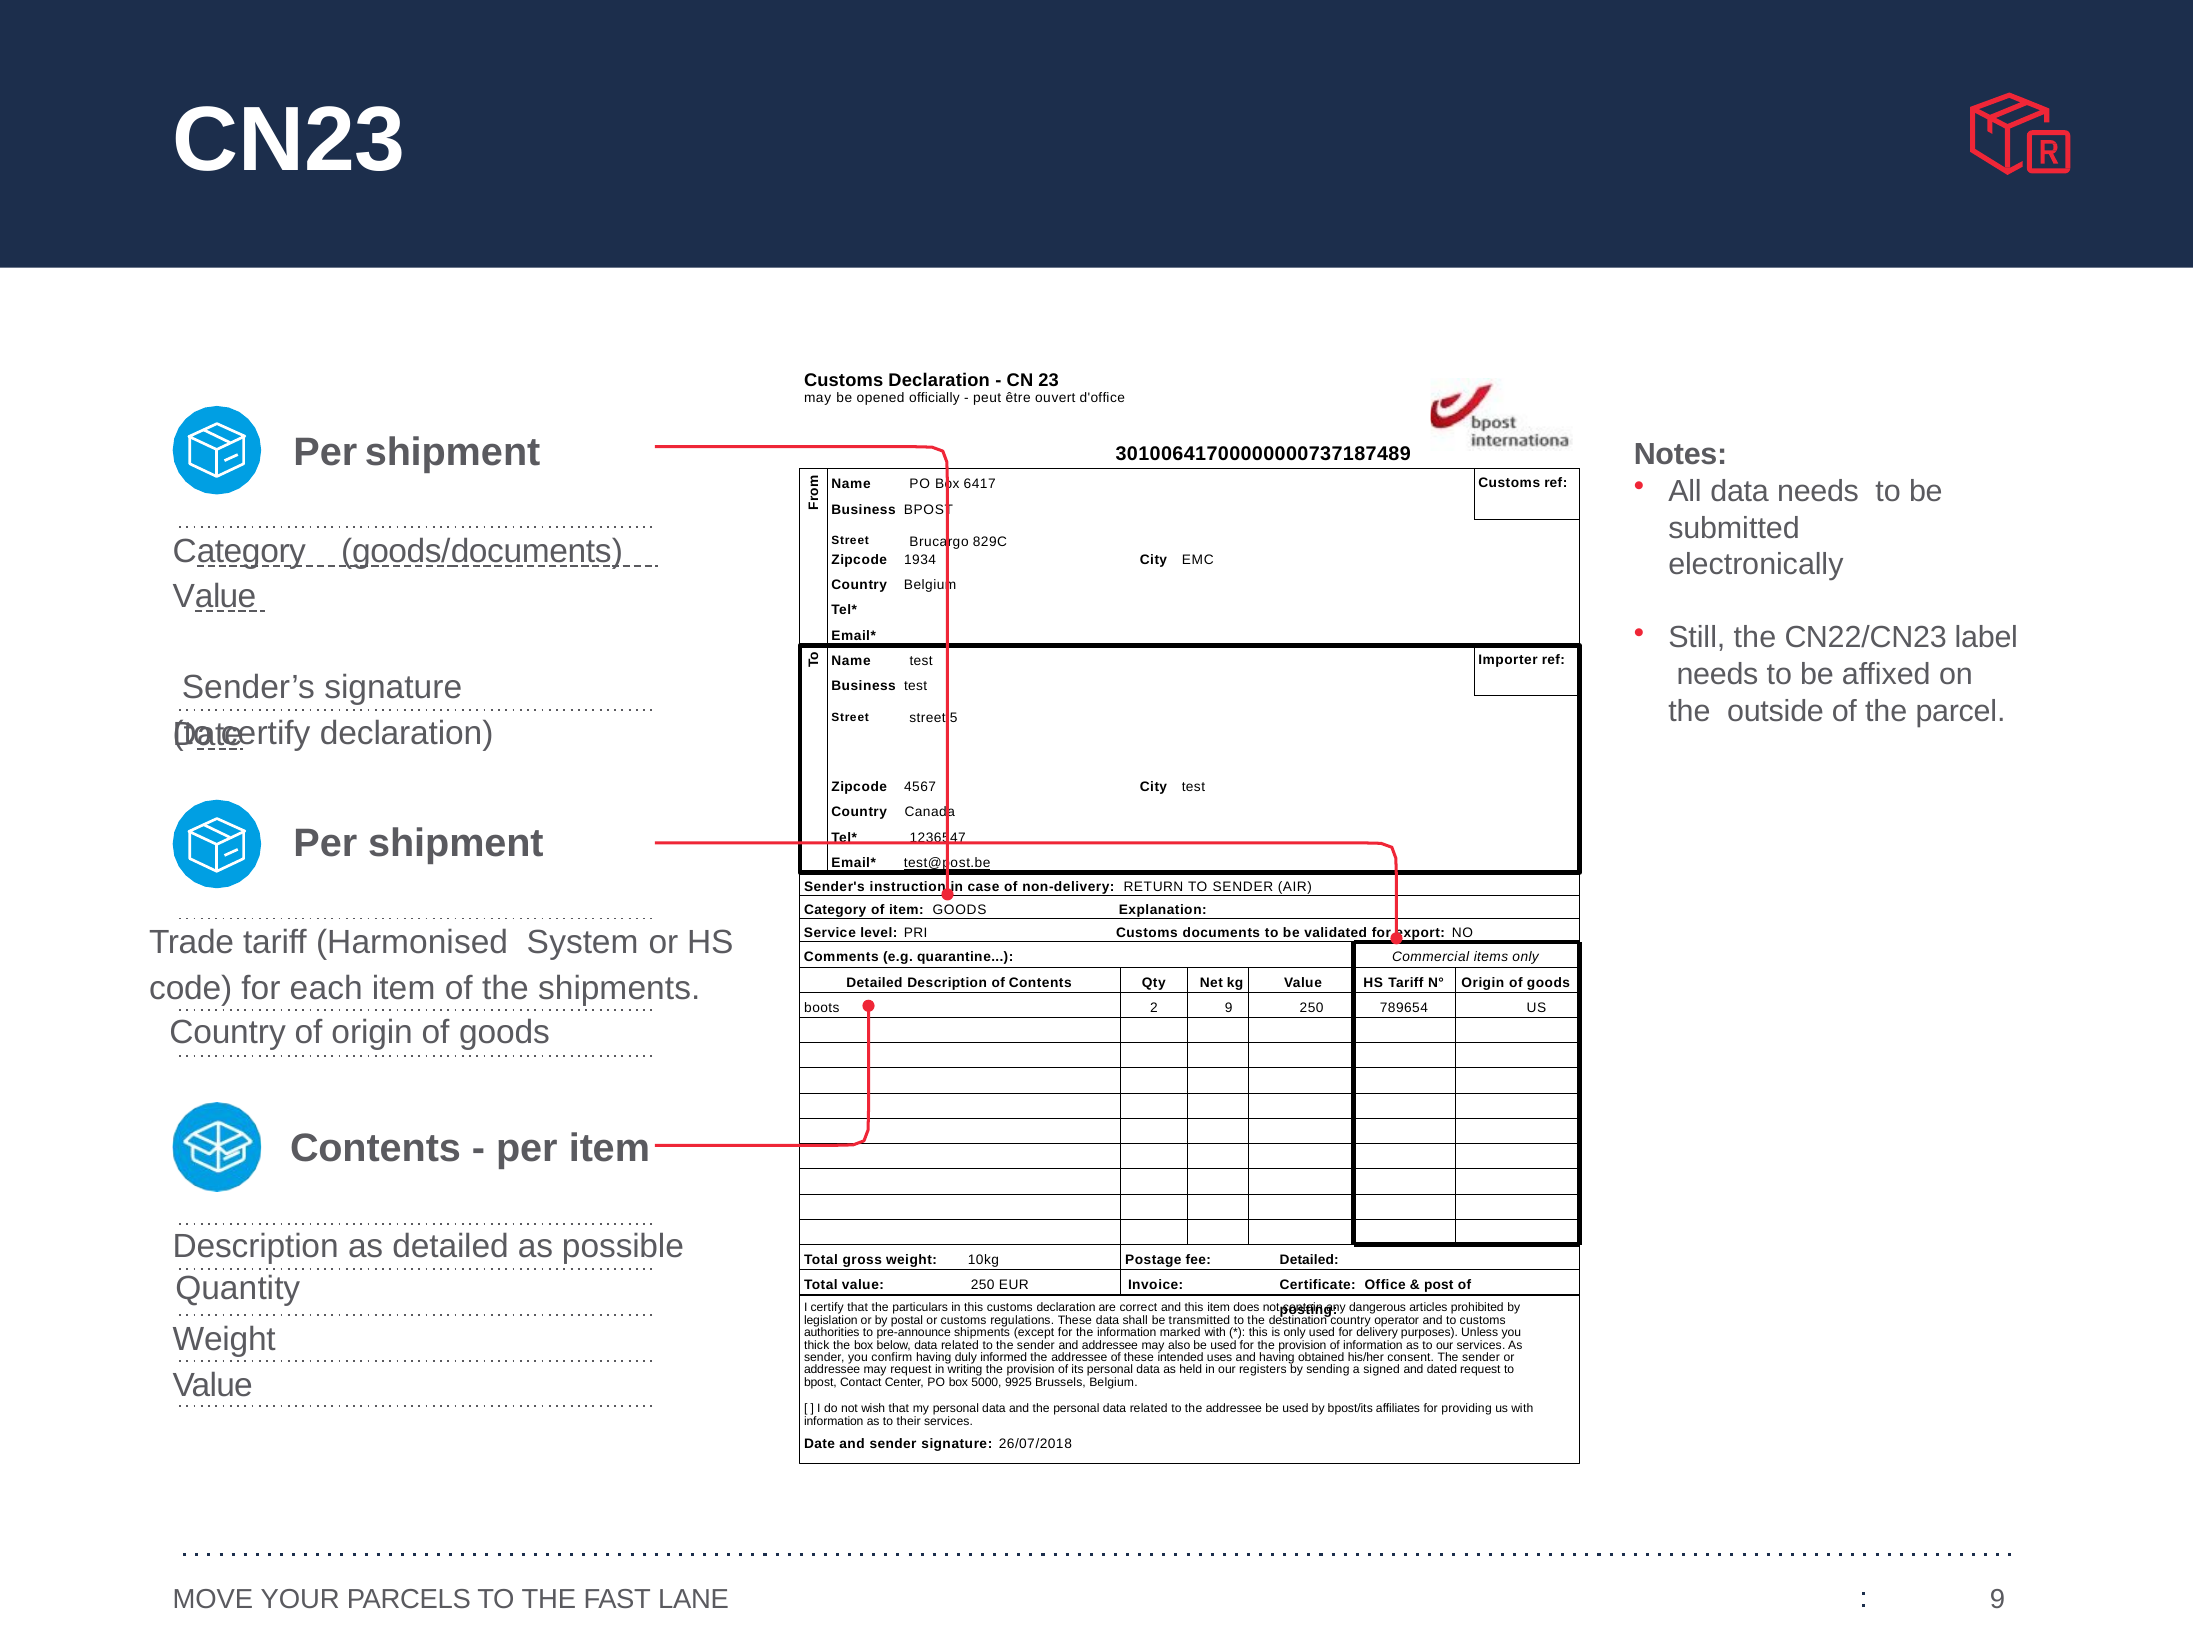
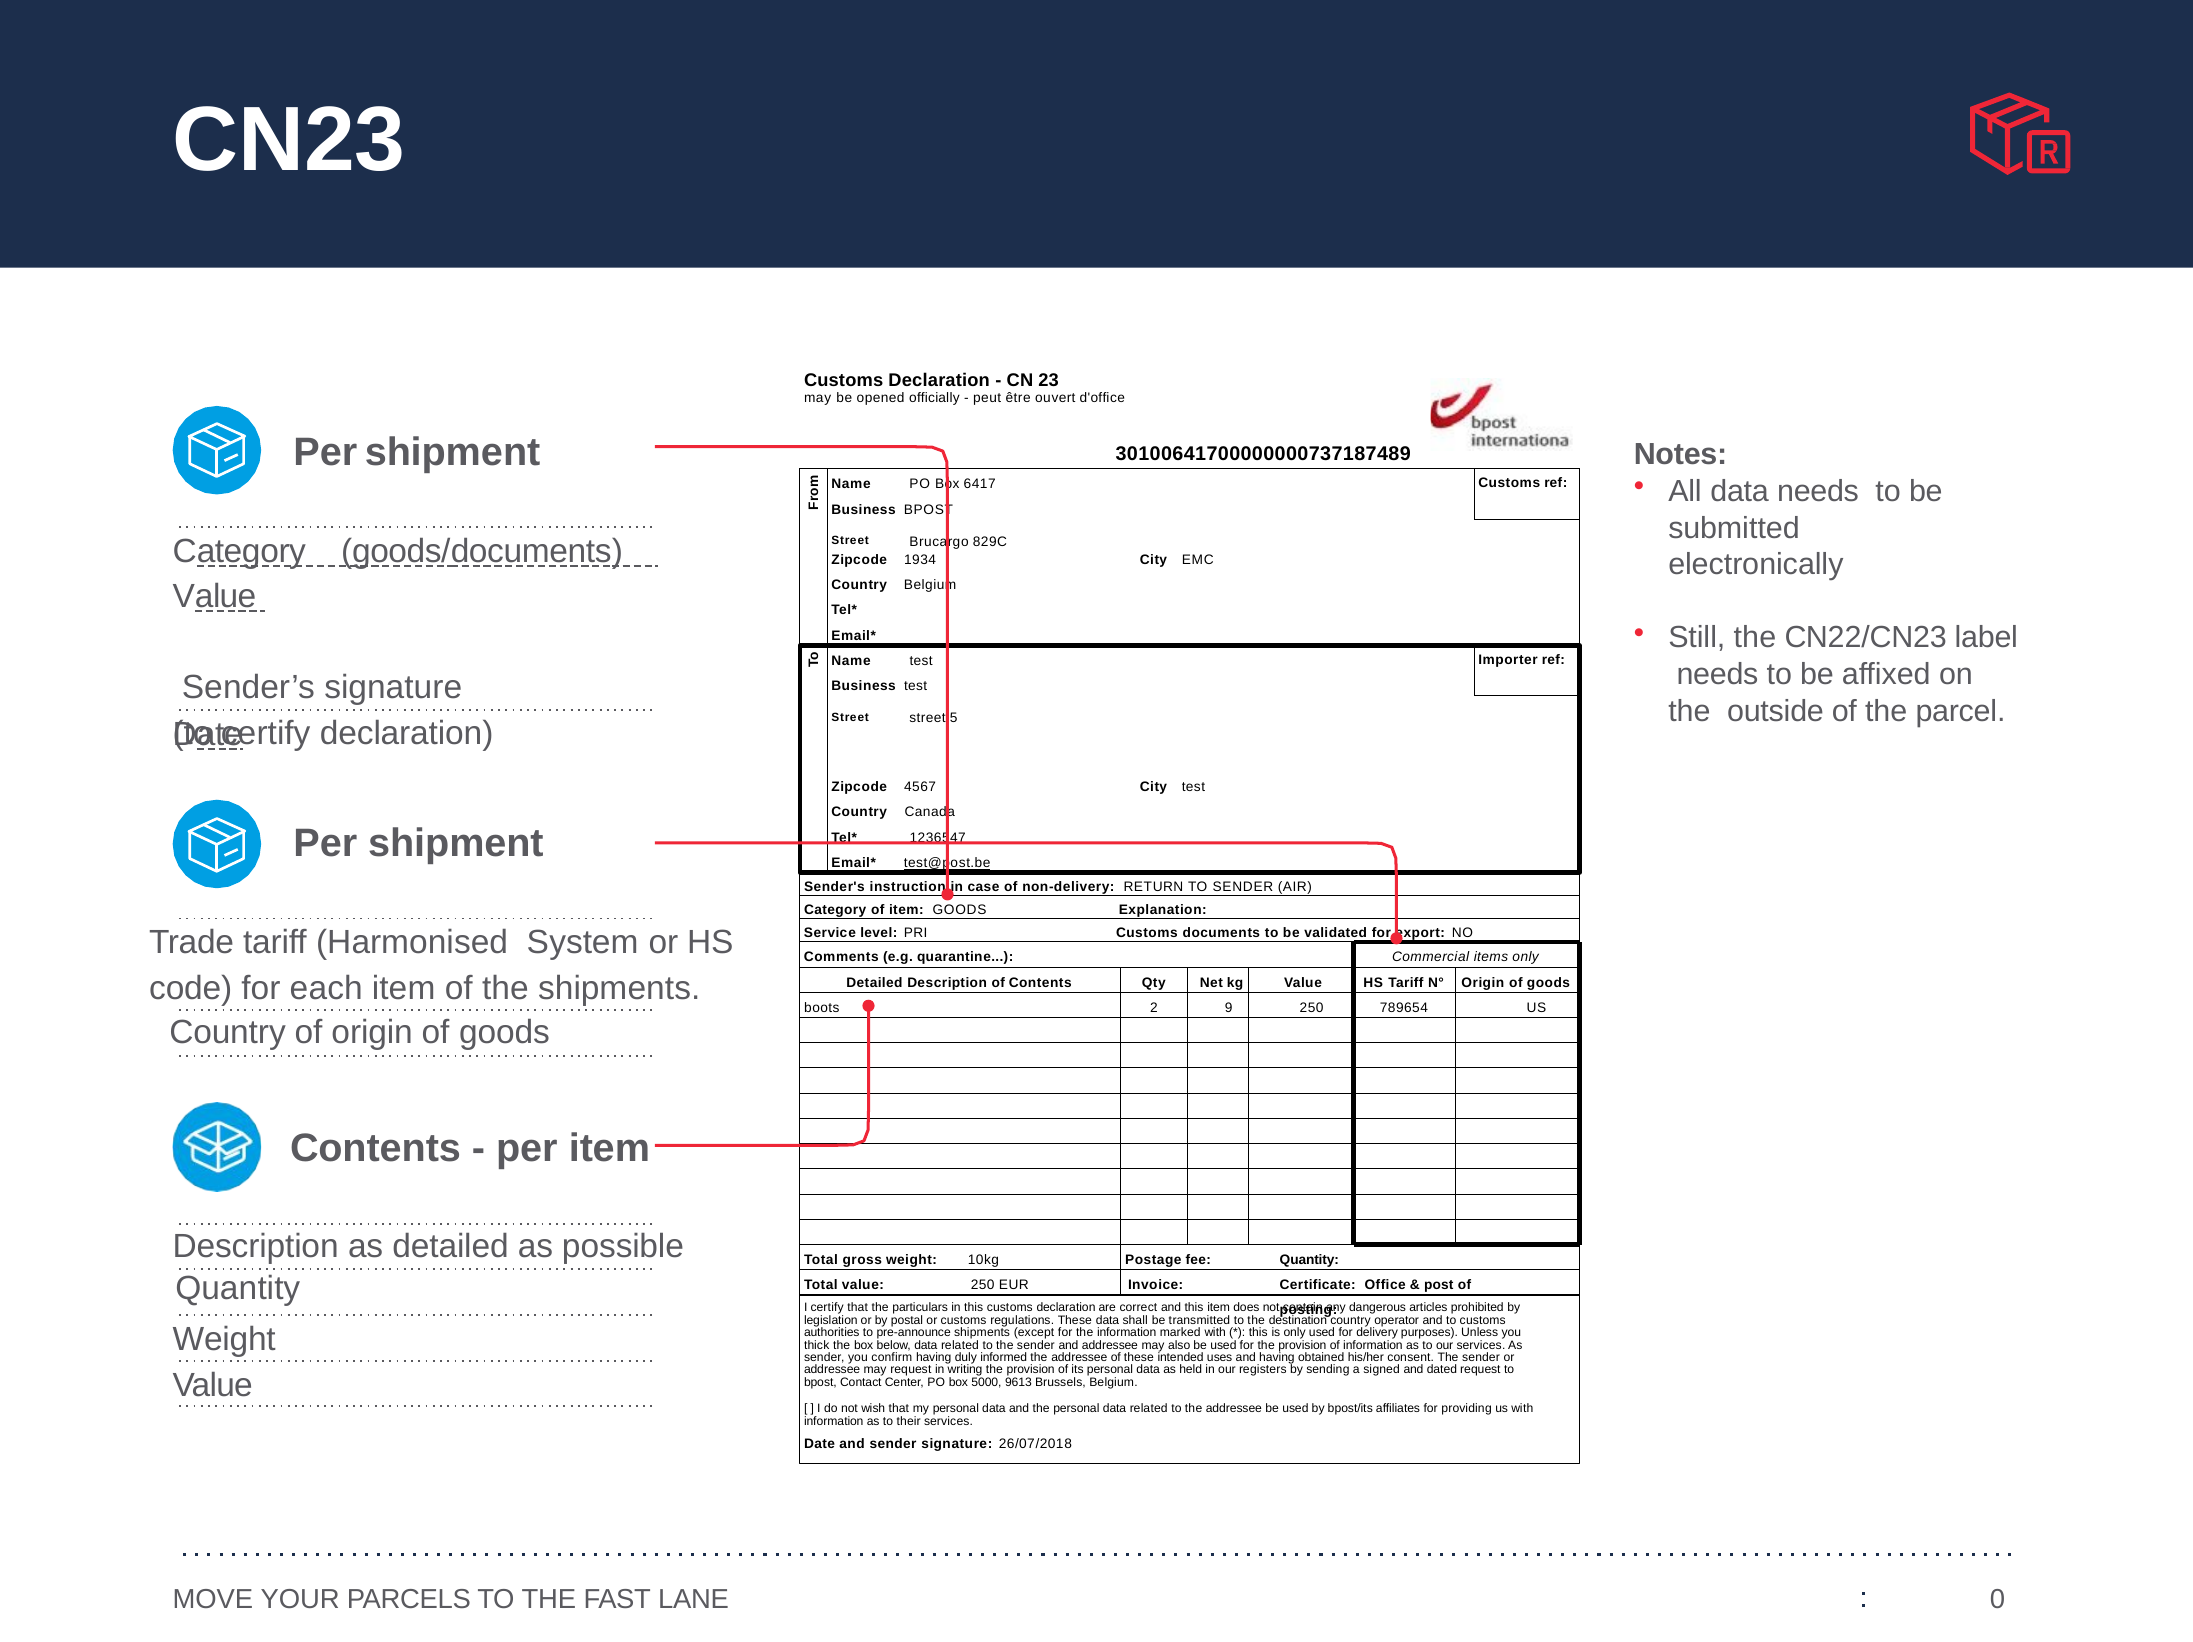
Detailed: Detailed -> Quantity (1309, 1260)
9925: 9925 -> 9613 (1018, 1382)
LANE 9: 9 -> 0 (1997, 1599)
